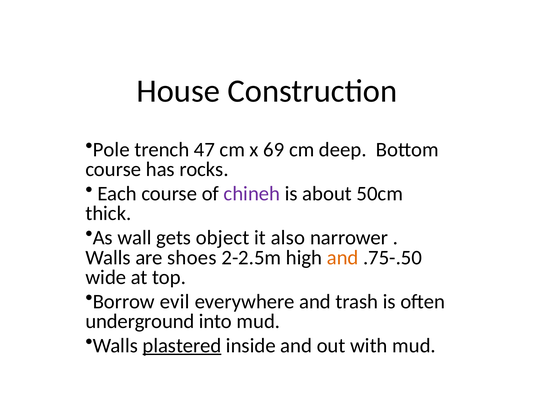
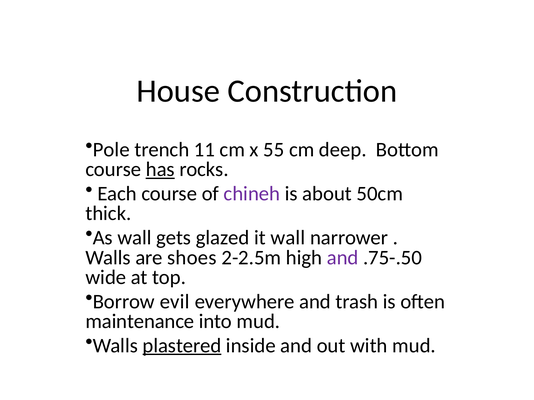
47: 47 -> 11 (204, 150)
69: 69 -> 55 (274, 150)
has underline: none -> present (160, 170)
object: object -> glazed (223, 238)
it also: also -> wall (288, 238)
and colour: orange -> purple (343, 258)
underground: underground -> maintenance (140, 322)
